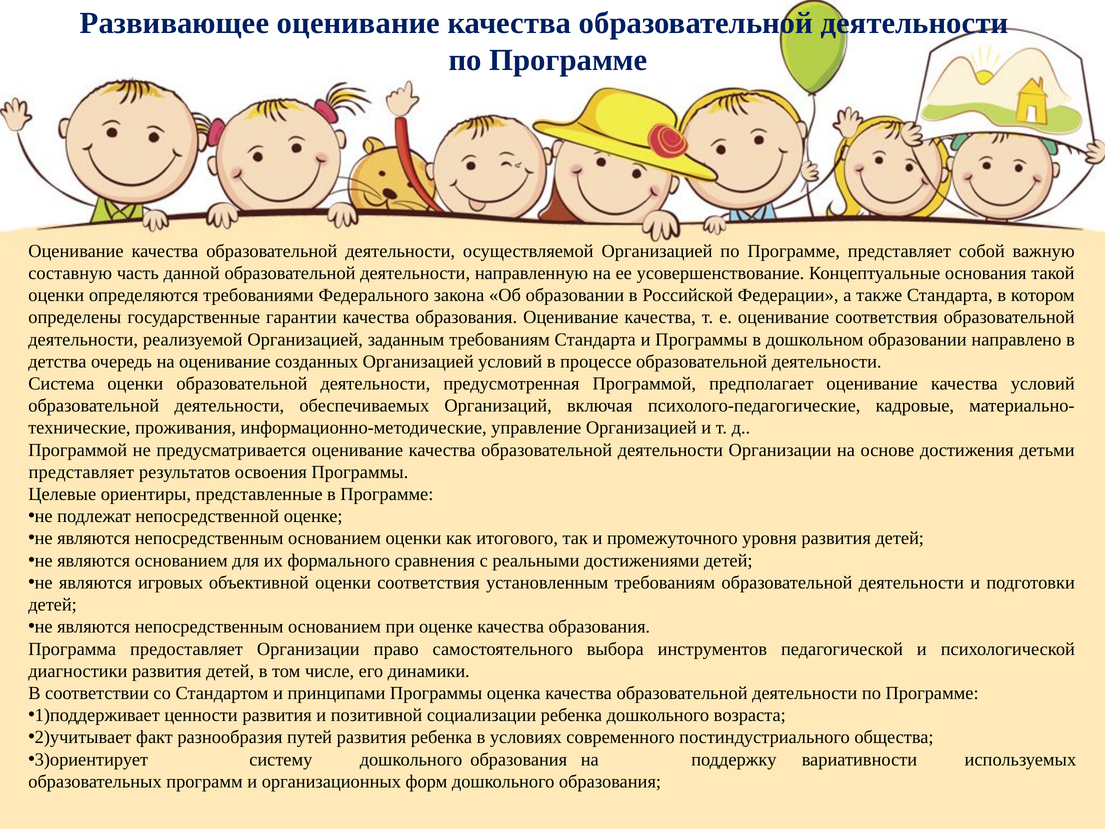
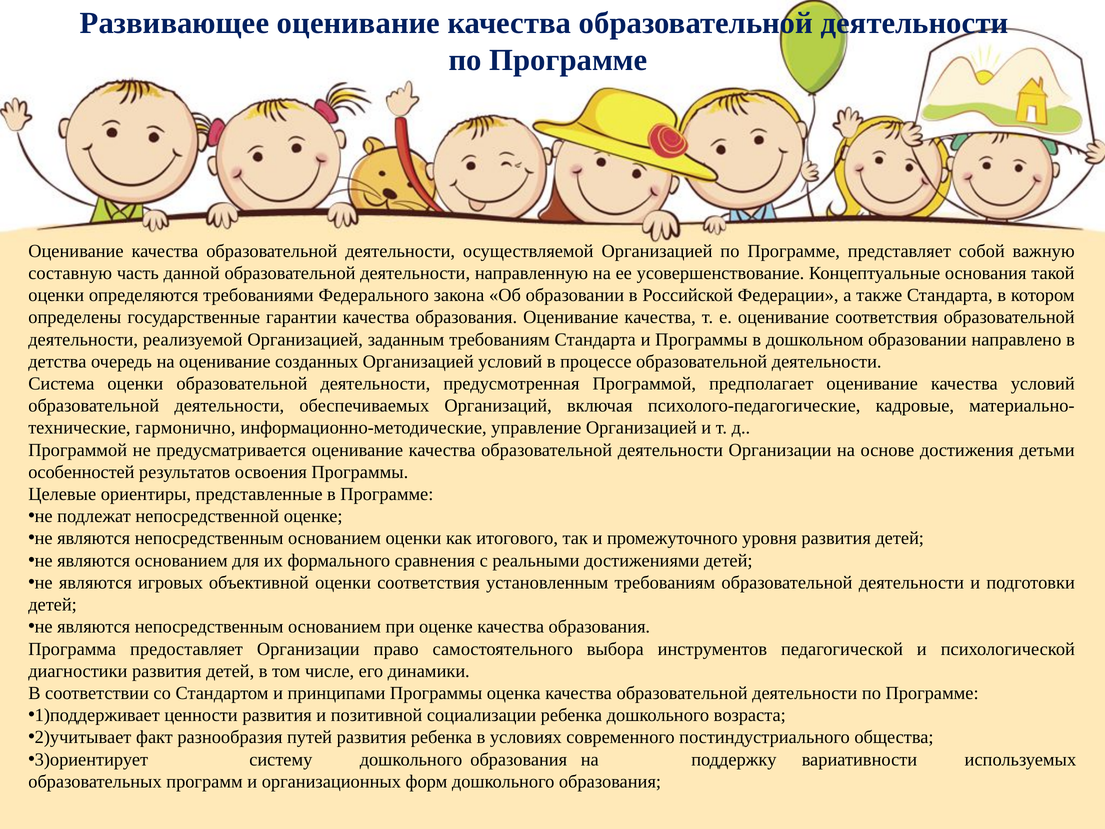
проживания: проживания -> гармонично (185, 428)
представляет: представляет -> особенностей (81, 472)
